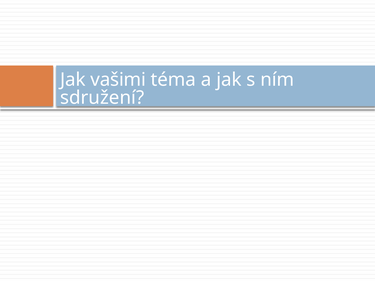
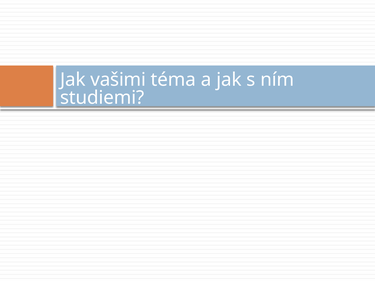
sdružení: sdružení -> studiemi (102, 98)
